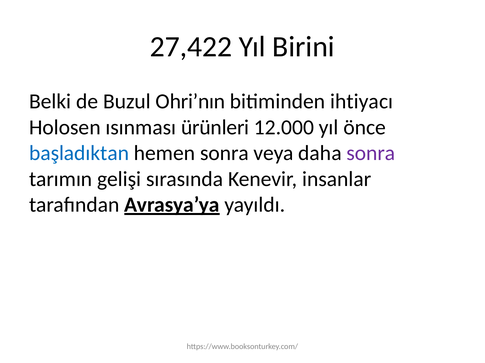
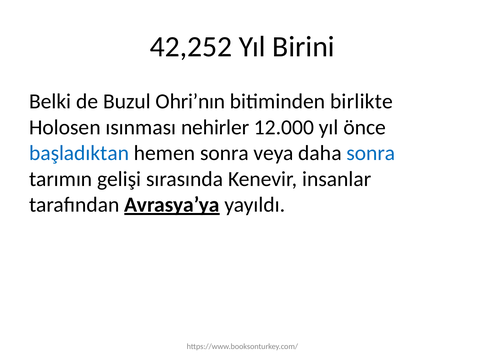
27,422: 27,422 -> 42,252 (191, 47)
ihtiyacı: ihtiyacı -> birlikte (362, 102)
ürünleri: ürünleri -> nehirler (215, 128)
sonra colour: purple -> blue (371, 153)
